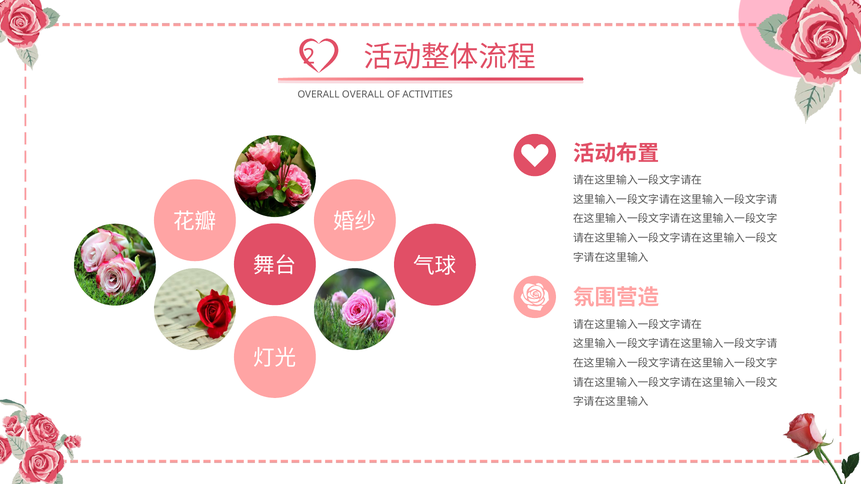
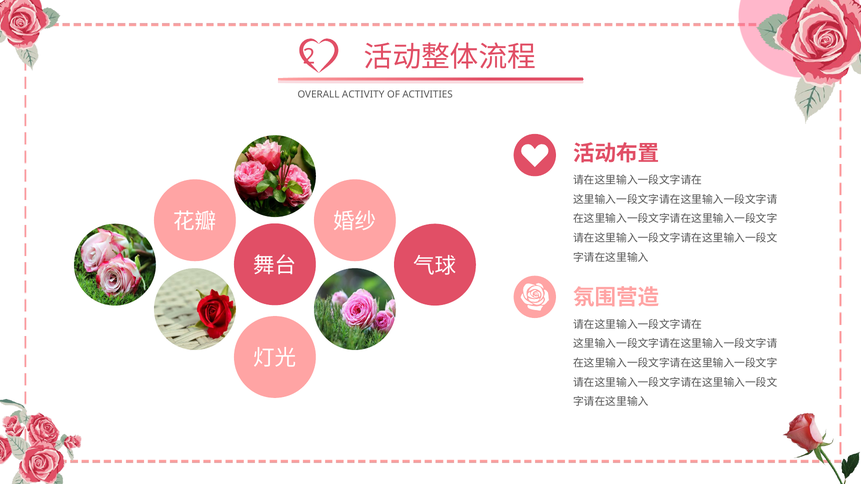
OVERALL OVERALL: OVERALL -> ACTIVITY (363, 95)
